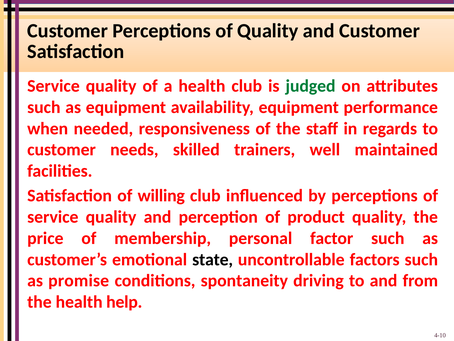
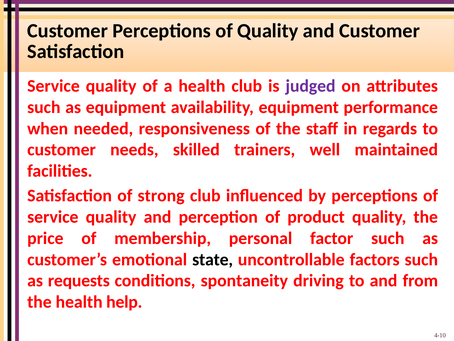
judged colour: green -> purple (311, 86)
willing: willing -> strong (161, 196)
promise: promise -> requests (79, 280)
